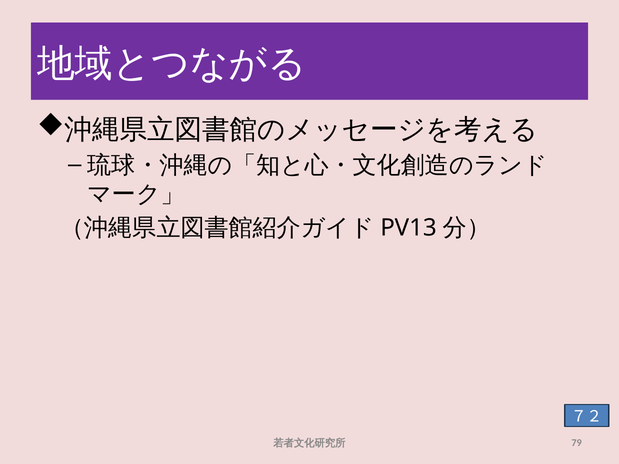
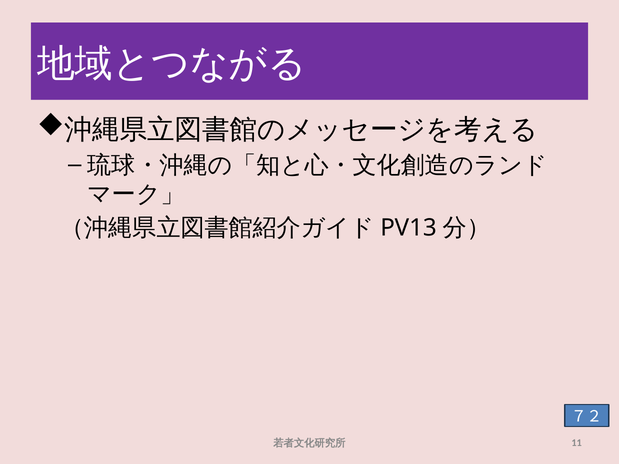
79: 79 -> 11 (577, 443)
